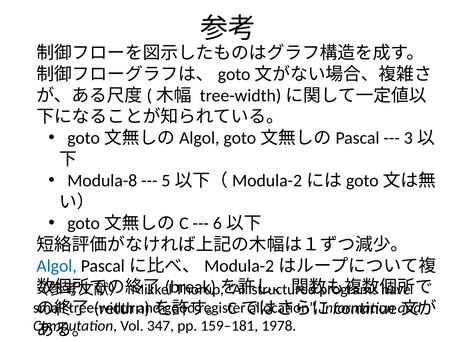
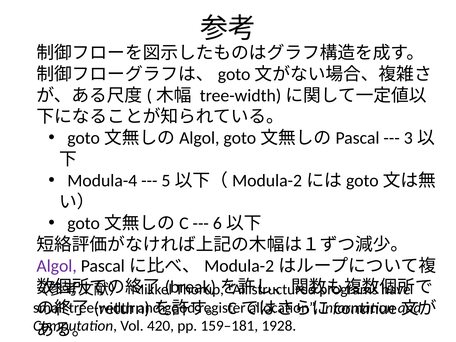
Modula-8: Modula-8 -> Modula-4 (102, 181)
Algol colour: blue -> purple (57, 266)
347: 347 -> 420 (161, 326)
1978: 1978 -> 1928 (279, 326)
